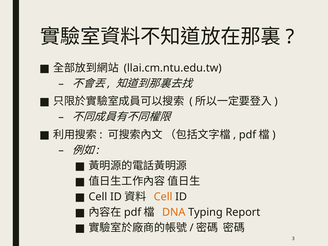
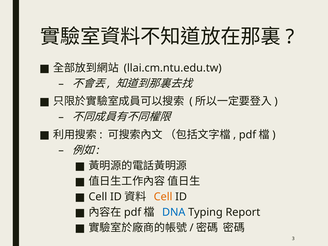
DNA colour: orange -> blue (174, 212)
